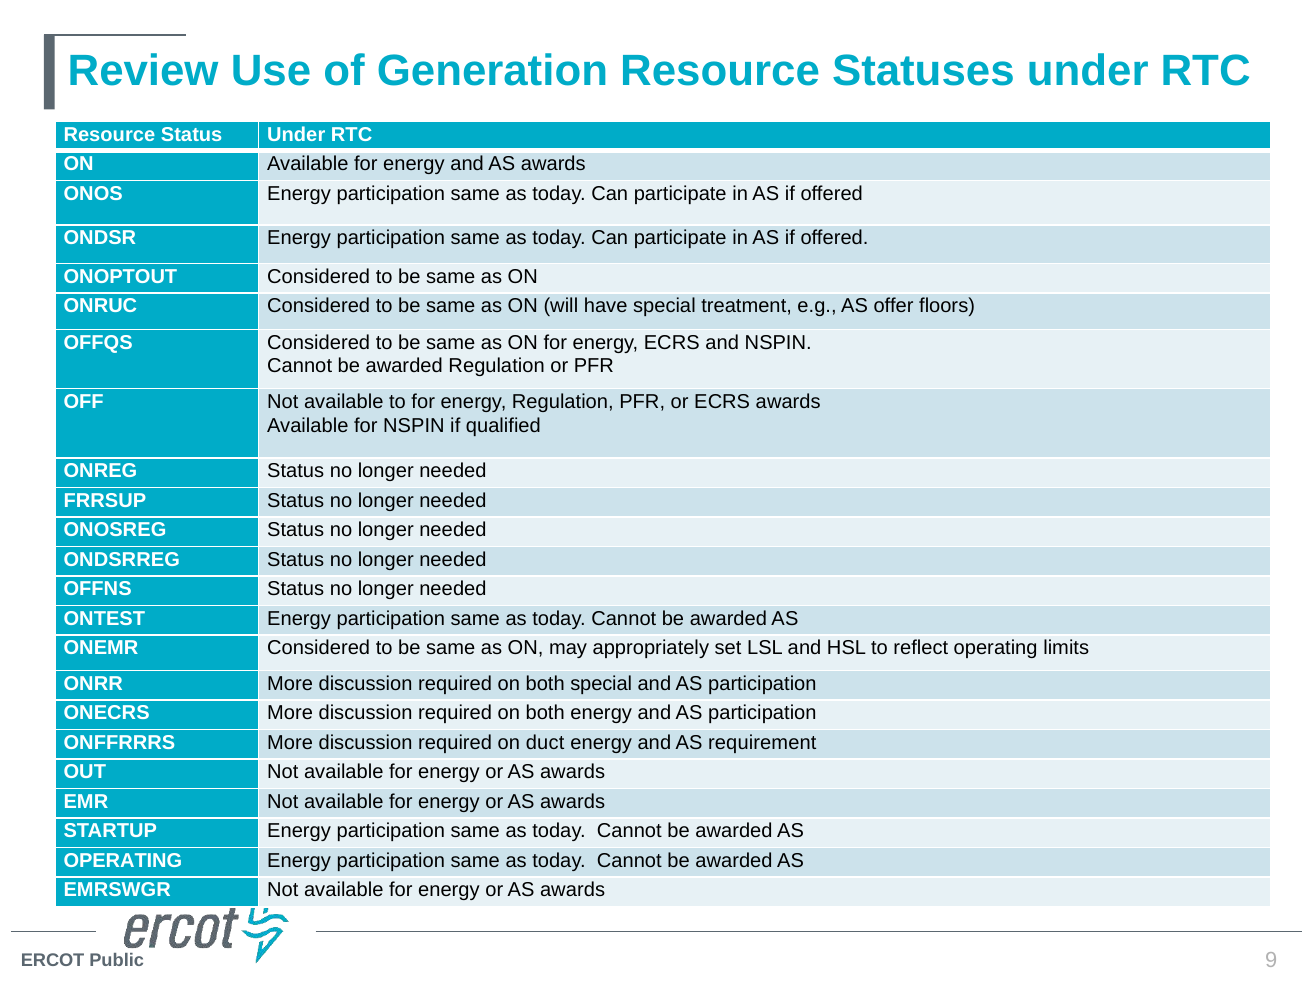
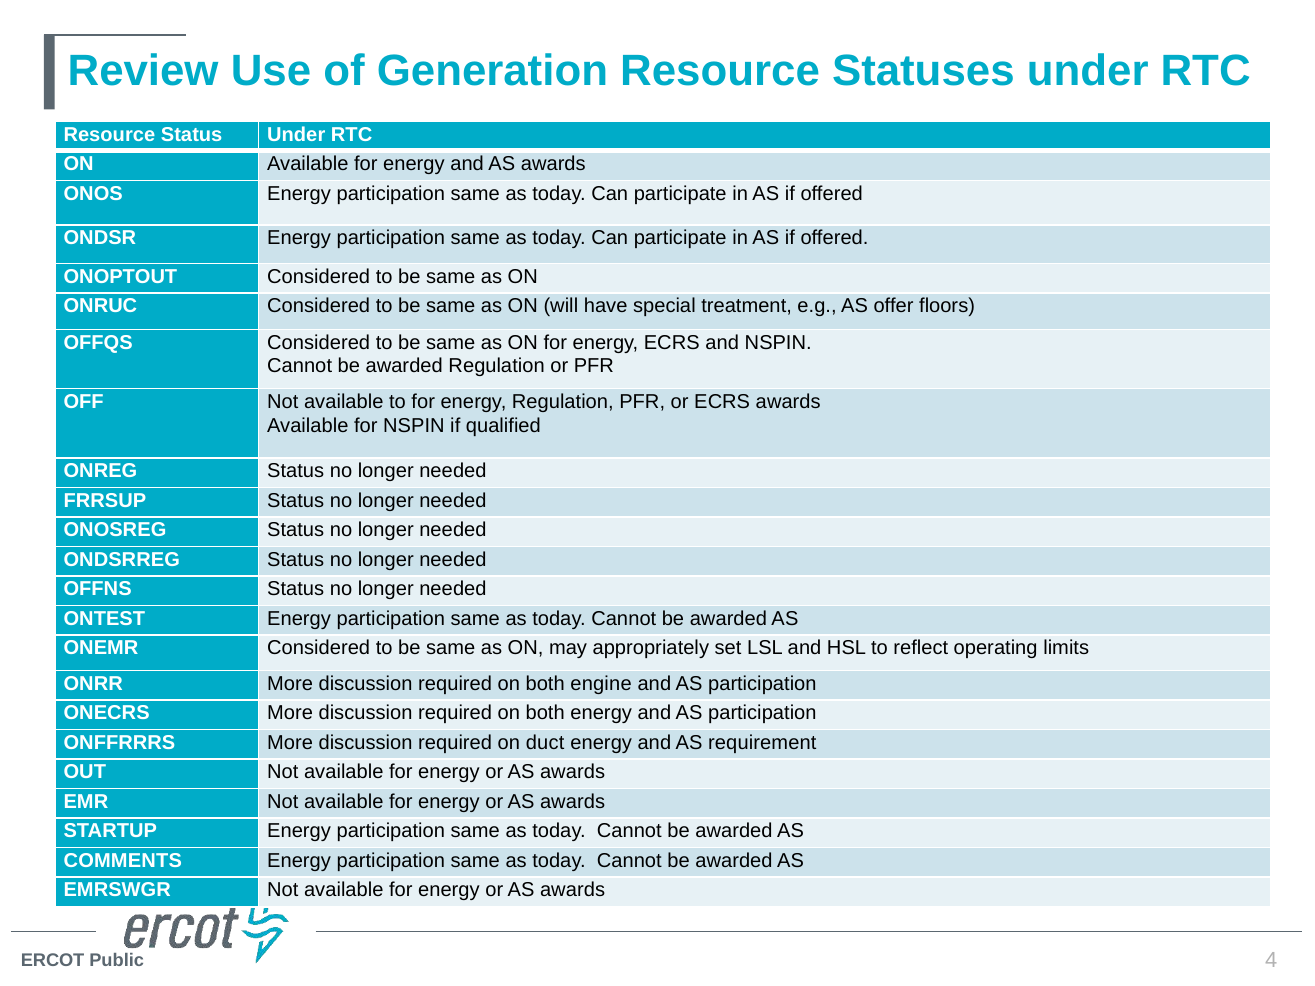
both special: special -> engine (601, 684)
OPERATING: OPERATING -> COMMENTS (123, 861)
9: 9 -> 4 (1271, 960)
